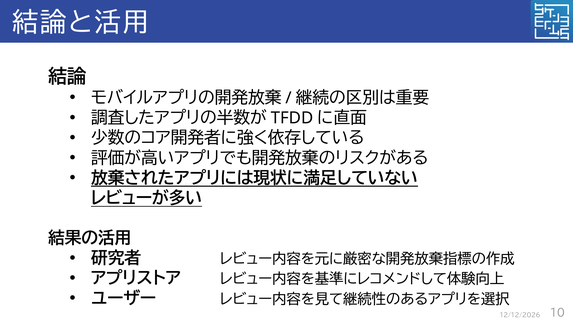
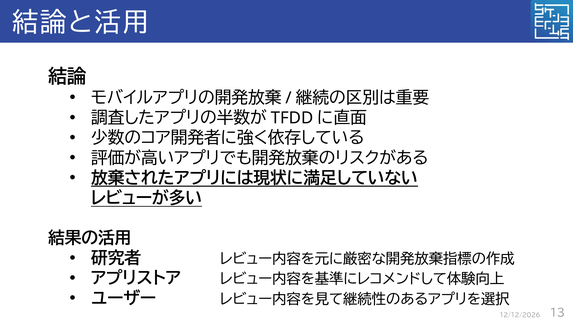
10: 10 -> 13 (557, 313)
